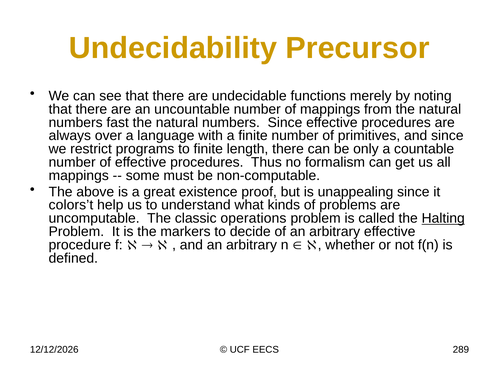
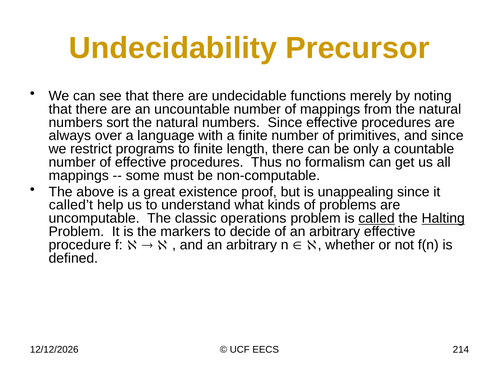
fast: fast -> sort (118, 123)
colors’t: colors’t -> called’t (71, 205)
called underline: none -> present (377, 219)
289: 289 -> 214 (461, 350)
